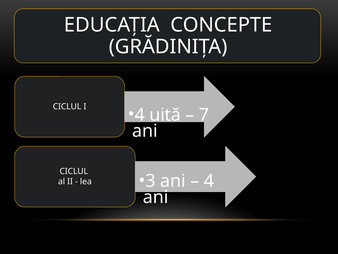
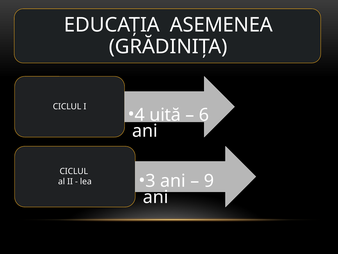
CONCEPTE: CONCEPTE -> ASEMENEA (221, 25)
7: 7 -> 6 (204, 115)
4: 4 -> 9 (209, 181)
